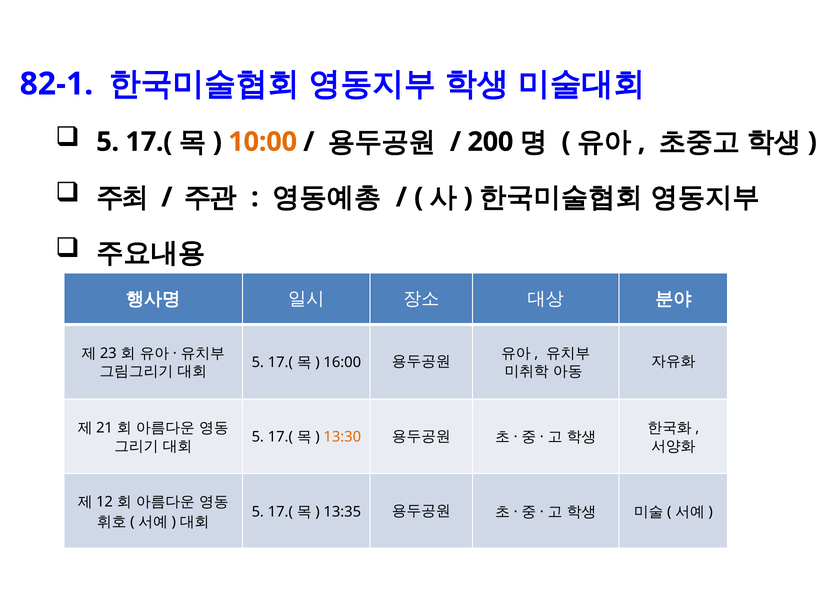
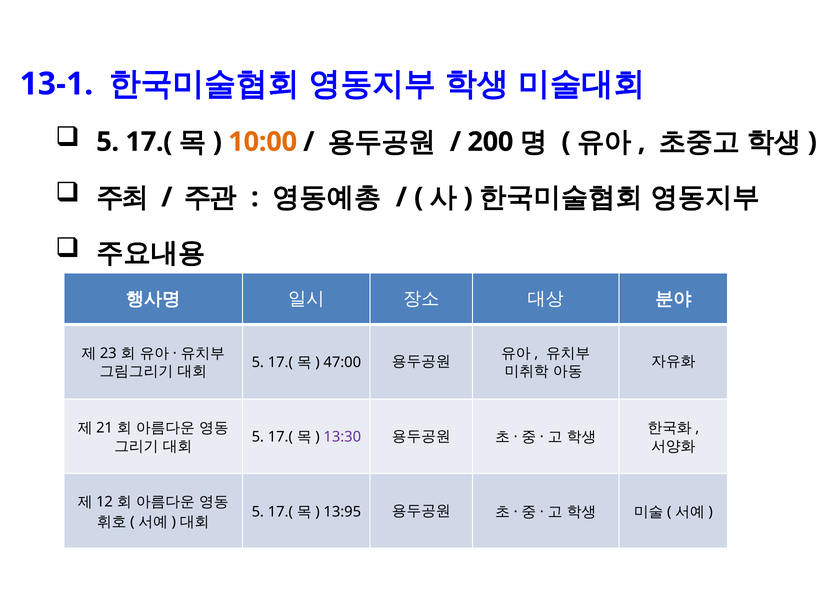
82-1: 82-1 -> 13-1 (56, 84)
16:00: 16:00 -> 47:00 (342, 363)
13:30 colour: orange -> purple (342, 438)
13:35: 13:35 -> 13:95 (342, 512)
